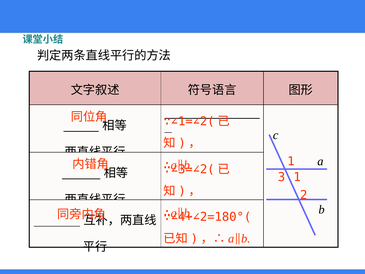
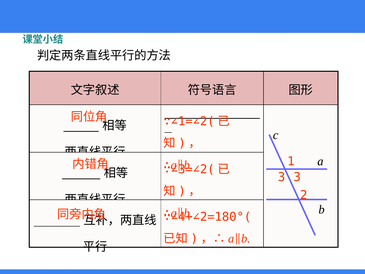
3 1: 1 -> 3 (297, 177)
